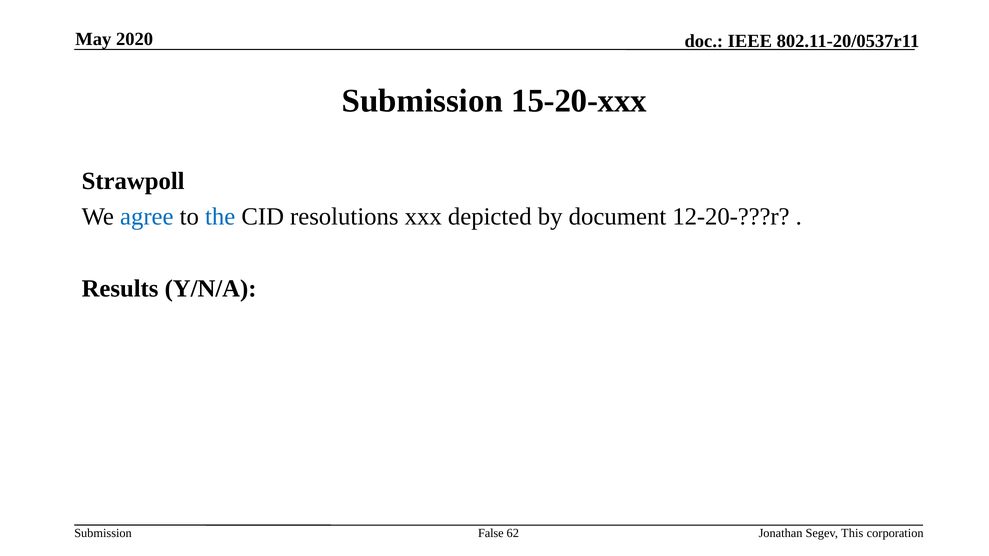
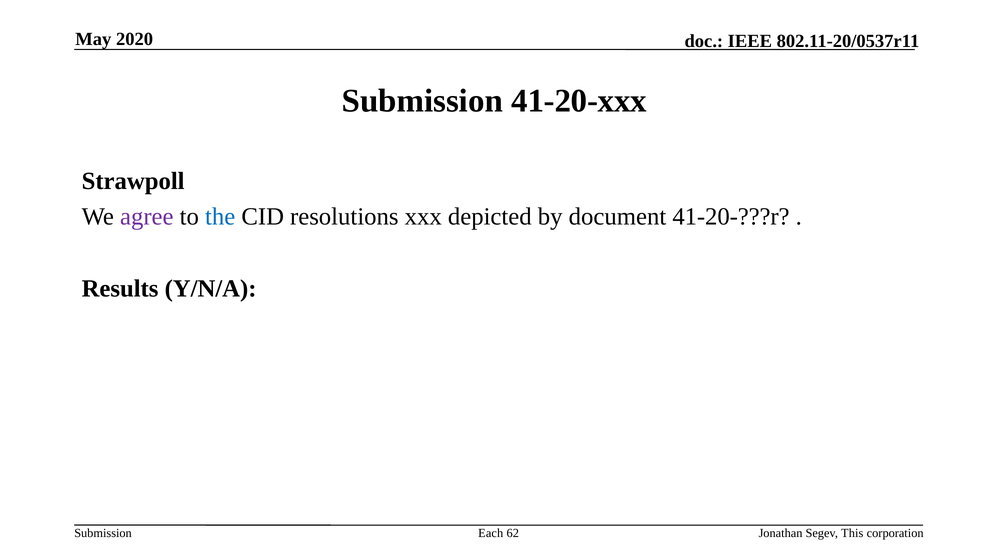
15-20-xxx: 15-20-xxx -> 41-20-xxx (579, 101)
agree colour: blue -> purple (147, 217)
12-20-???r: 12-20-???r -> 41-20-???r (731, 217)
False: False -> Each (491, 534)
